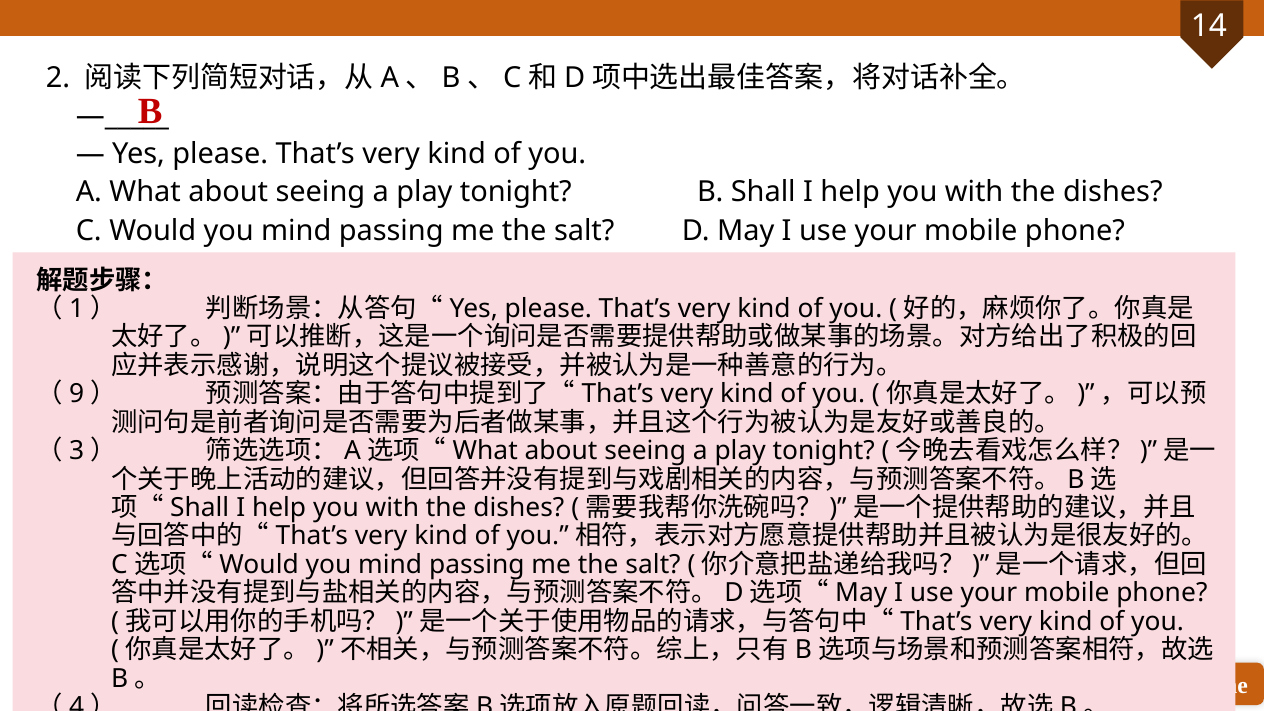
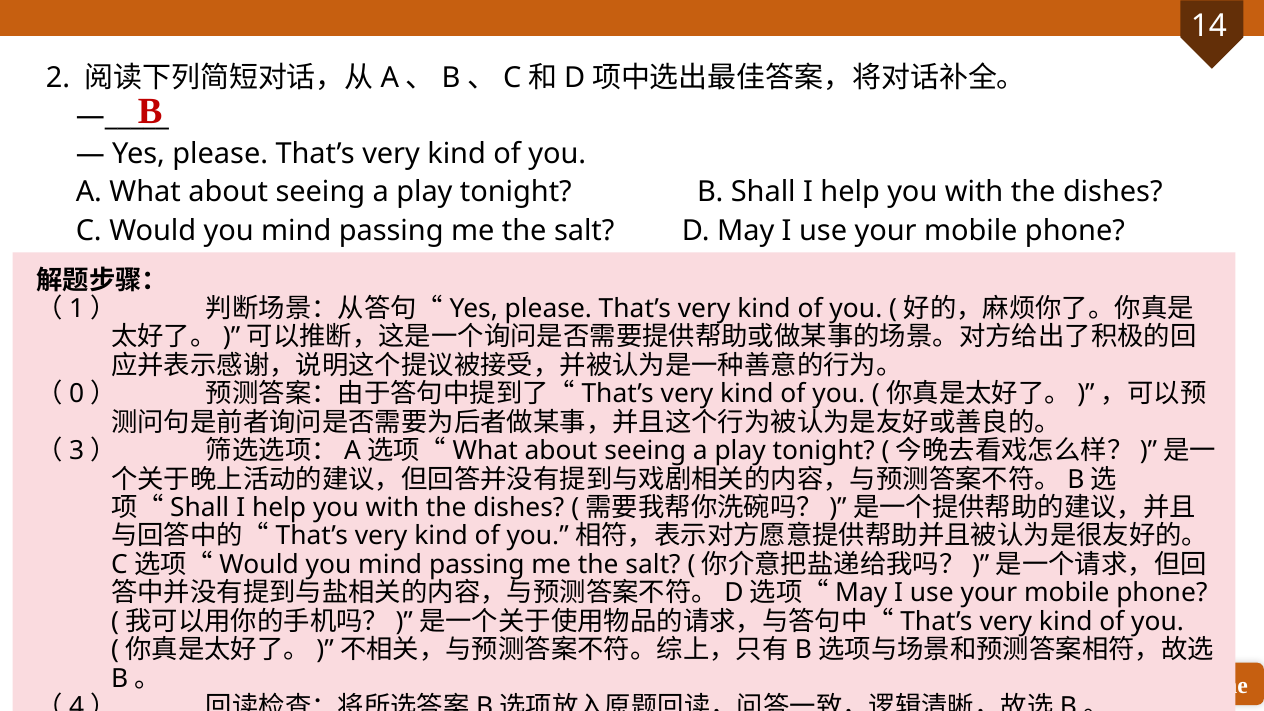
9: 9 -> 0 (77, 394)
